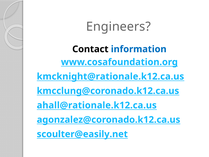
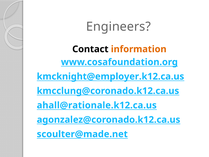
information colour: blue -> orange (139, 49)
kmcknight@rationale.k12.ca.us: kmcknight@rationale.k12.ca.us -> kmcknight@employer.k12.ca.us (110, 76)
scoulter@easily.net: scoulter@easily.net -> scoulter@made.net (82, 134)
